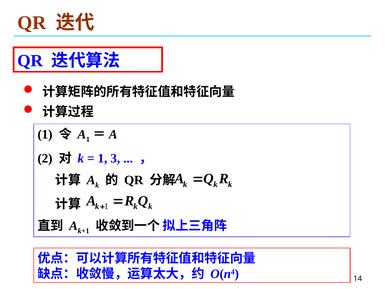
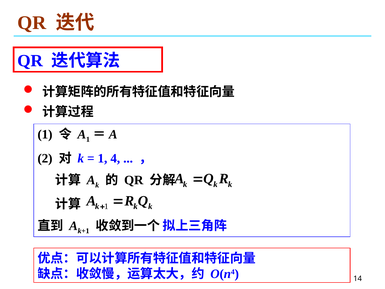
3: 3 -> 4 (115, 158)
